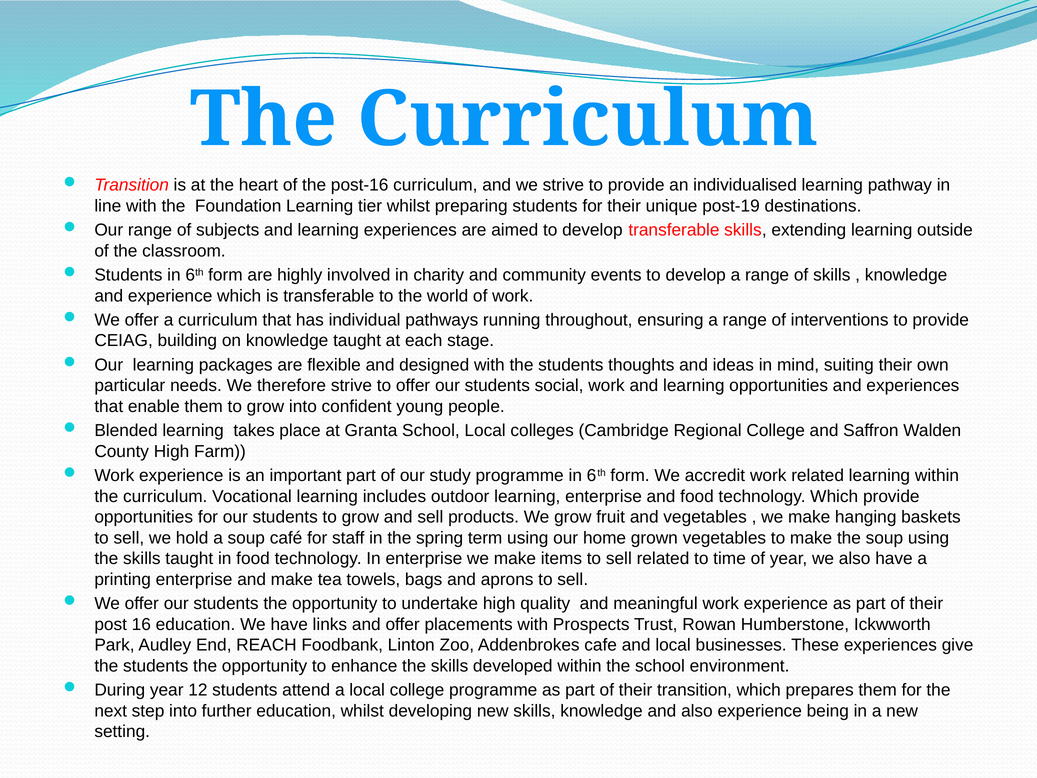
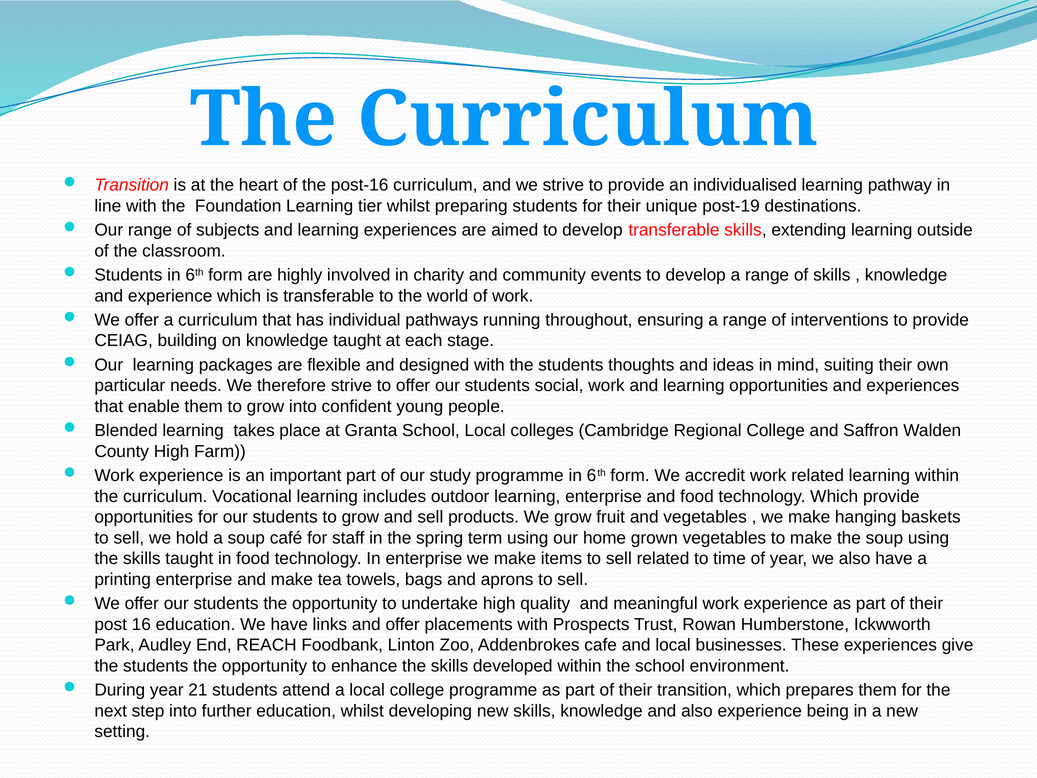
12: 12 -> 21 (198, 690)
